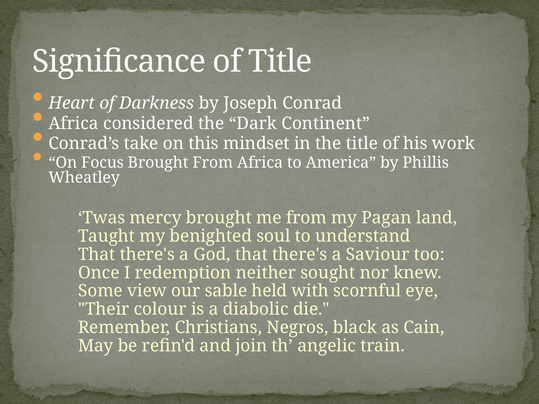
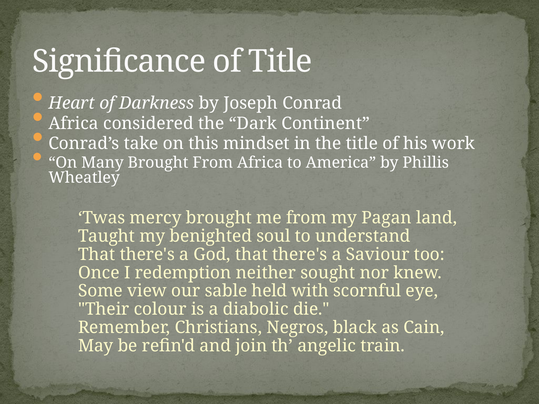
Focus: Focus -> Many (102, 163)
